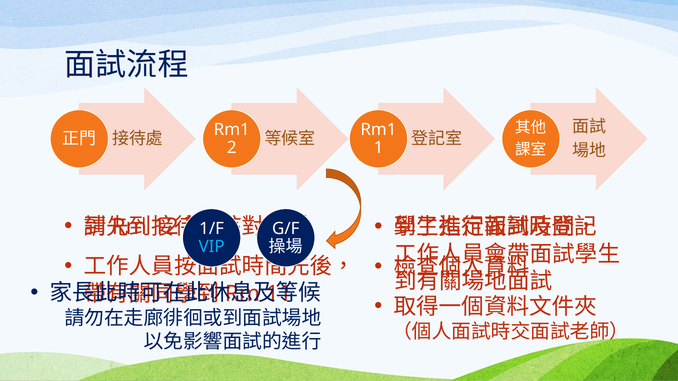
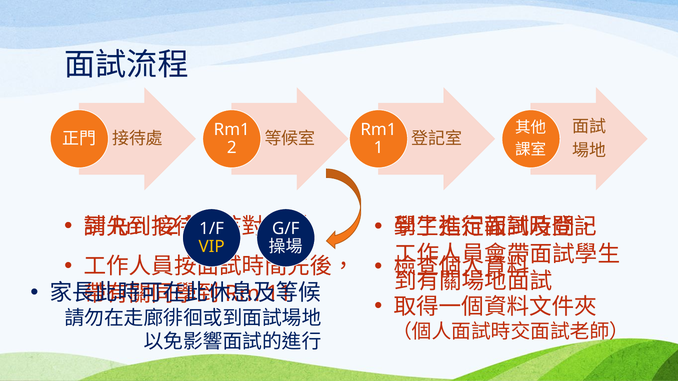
VIP colour: light blue -> yellow (212, 247)
